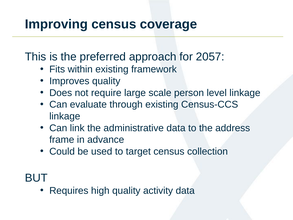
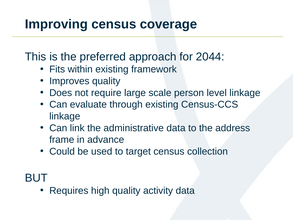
2057: 2057 -> 2044 (210, 57)
